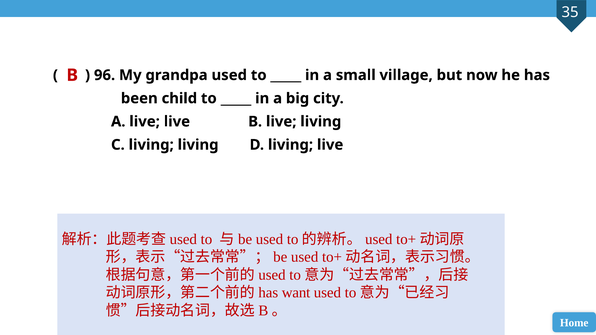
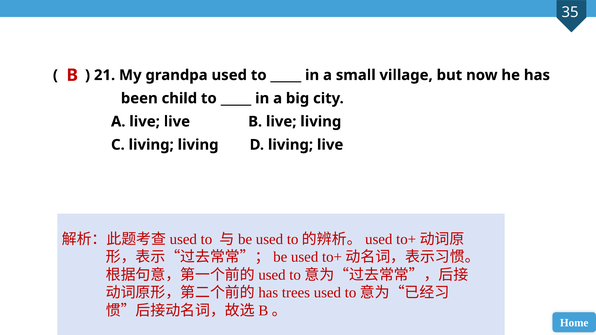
96: 96 -> 21 (105, 75)
want: want -> trees (296, 293)
